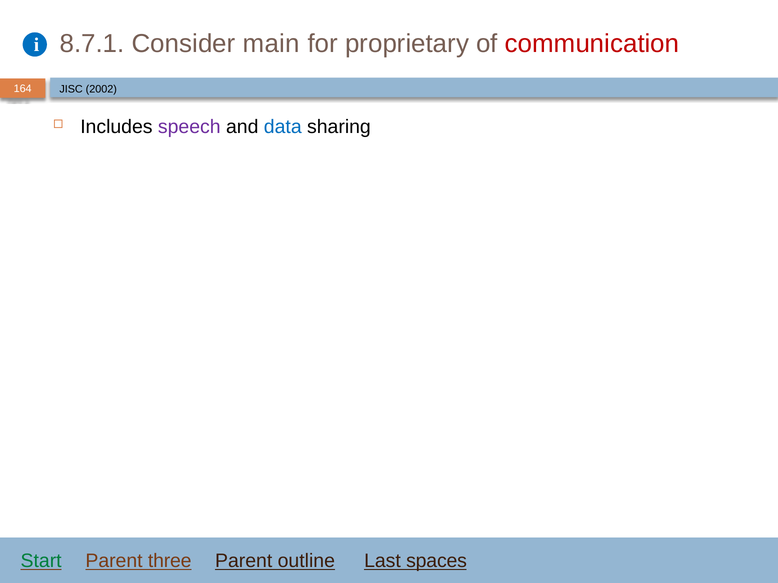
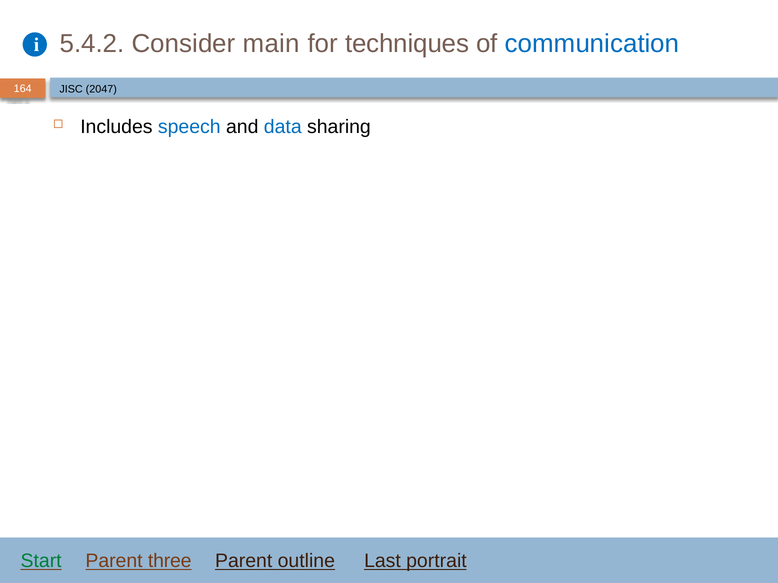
8.7.1: 8.7.1 -> 5.4.2 (92, 44)
proprietary: proprietary -> techniques (407, 44)
communication colour: red -> blue (592, 44)
2002: 2002 -> 2047 (101, 89)
speech colour: purple -> blue (189, 127)
spaces: spaces -> portrait (436, 561)
